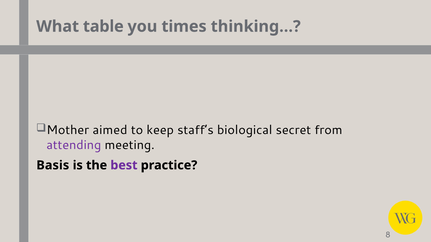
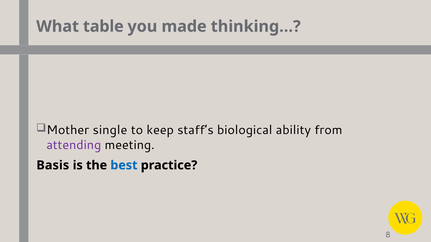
times: times -> made (184, 26)
aimed: aimed -> single (110, 130)
secret: secret -> ability (293, 130)
best colour: purple -> blue (124, 166)
